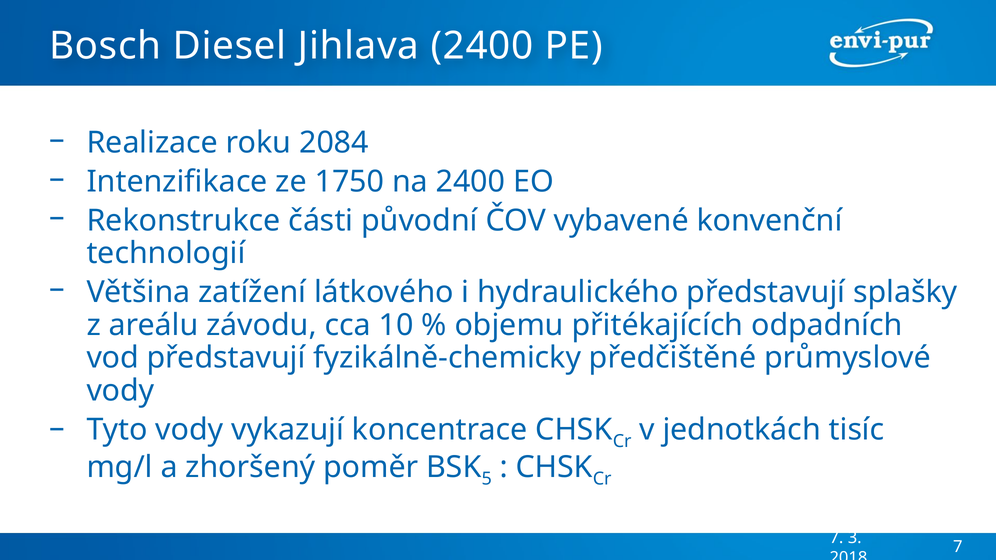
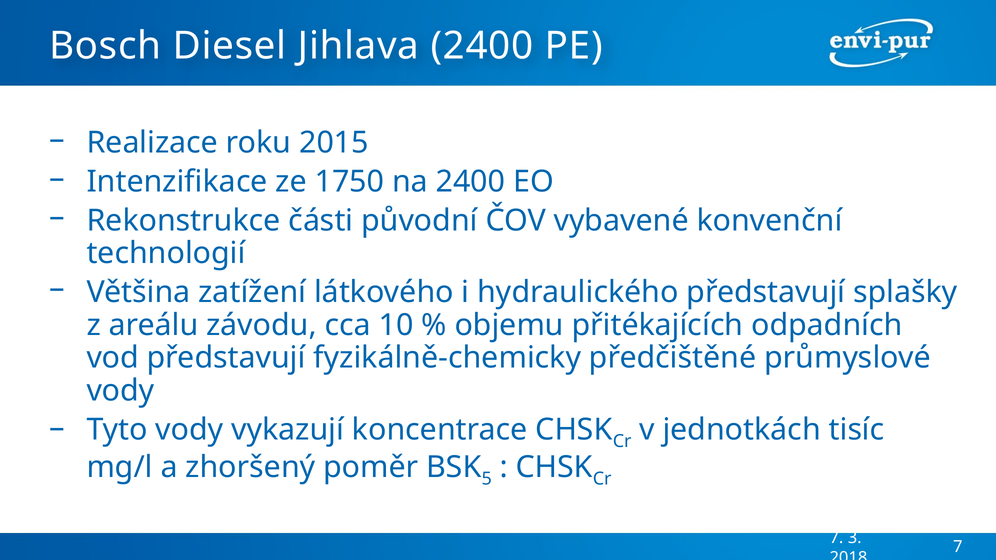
2084: 2084 -> 2015 (334, 143)
